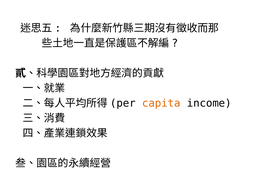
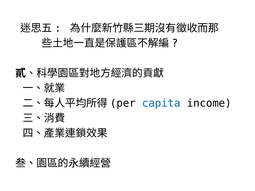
capita colour: orange -> blue (161, 103)
